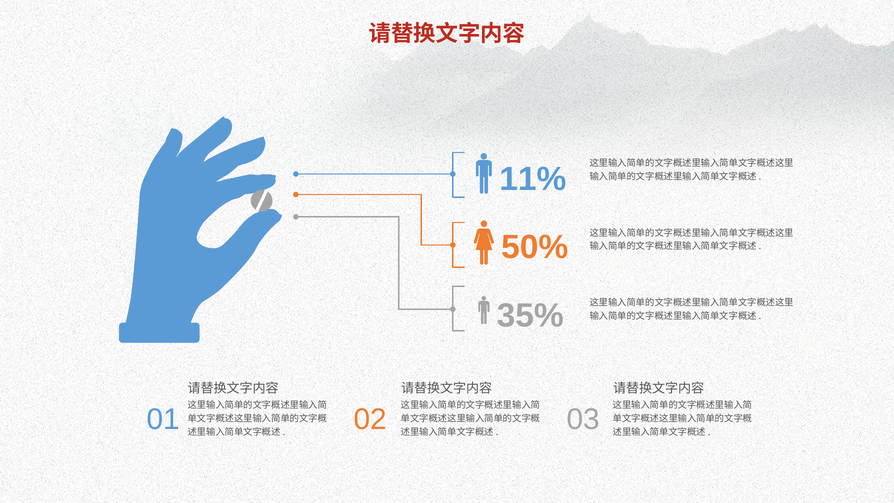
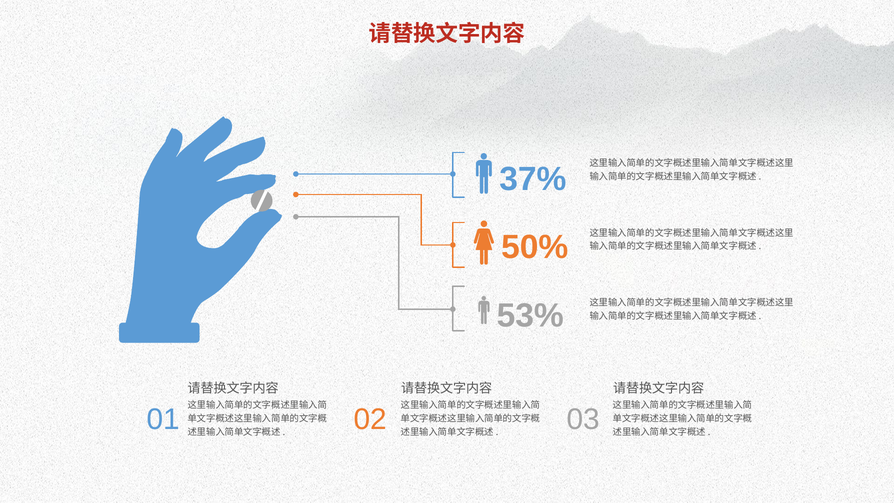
11%: 11% -> 37% (533, 179)
35%: 35% -> 53% (530, 315)
